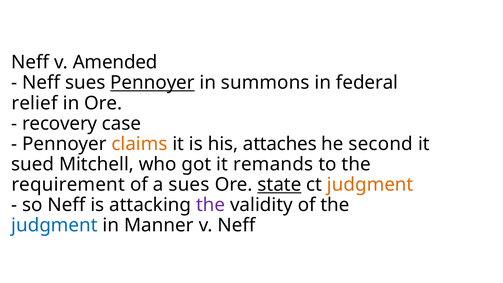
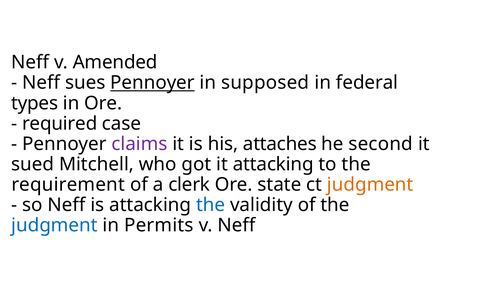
summons: summons -> supposed (265, 83)
relief: relief -> types (35, 103)
recovery: recovery -> required (60, 123)
claims colour: orange -> purple (139, 144)
it remands: remands -> attacking (273, 164)
a sues: sues -> clerk (189, 185)
state underline: present -> none (279, 185)
the colour: purple -> blue (211, 205)
Manner: Manner -> Permits (159, 225)
